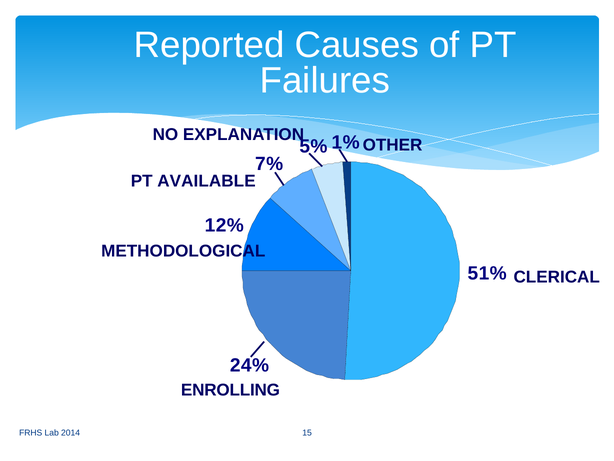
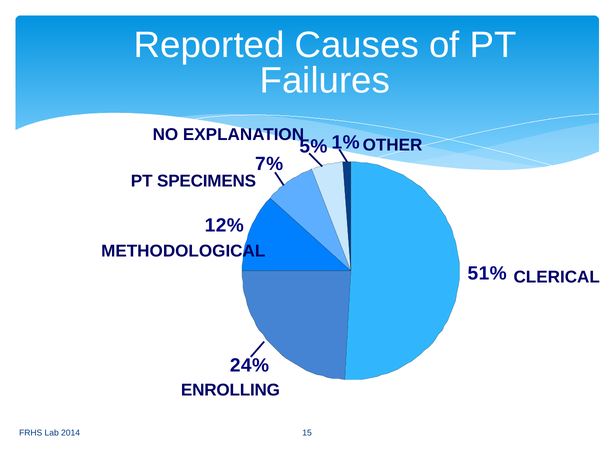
AVAILABLE: AVAILABLE -> SPECIMENS (207, 181)
